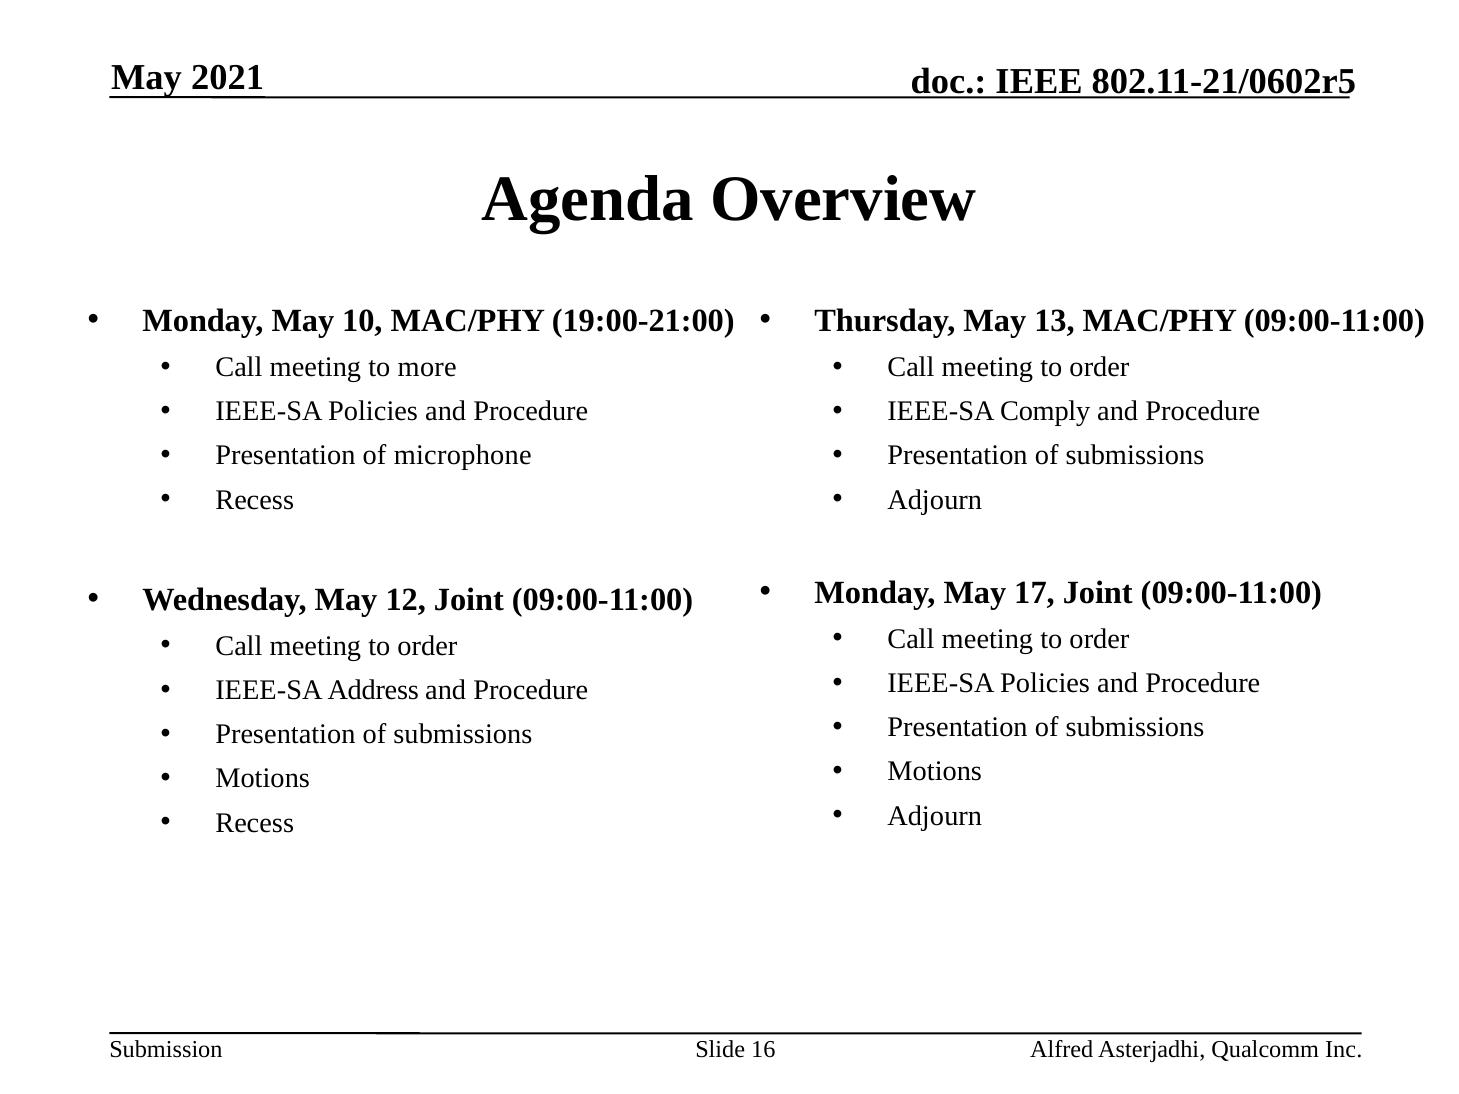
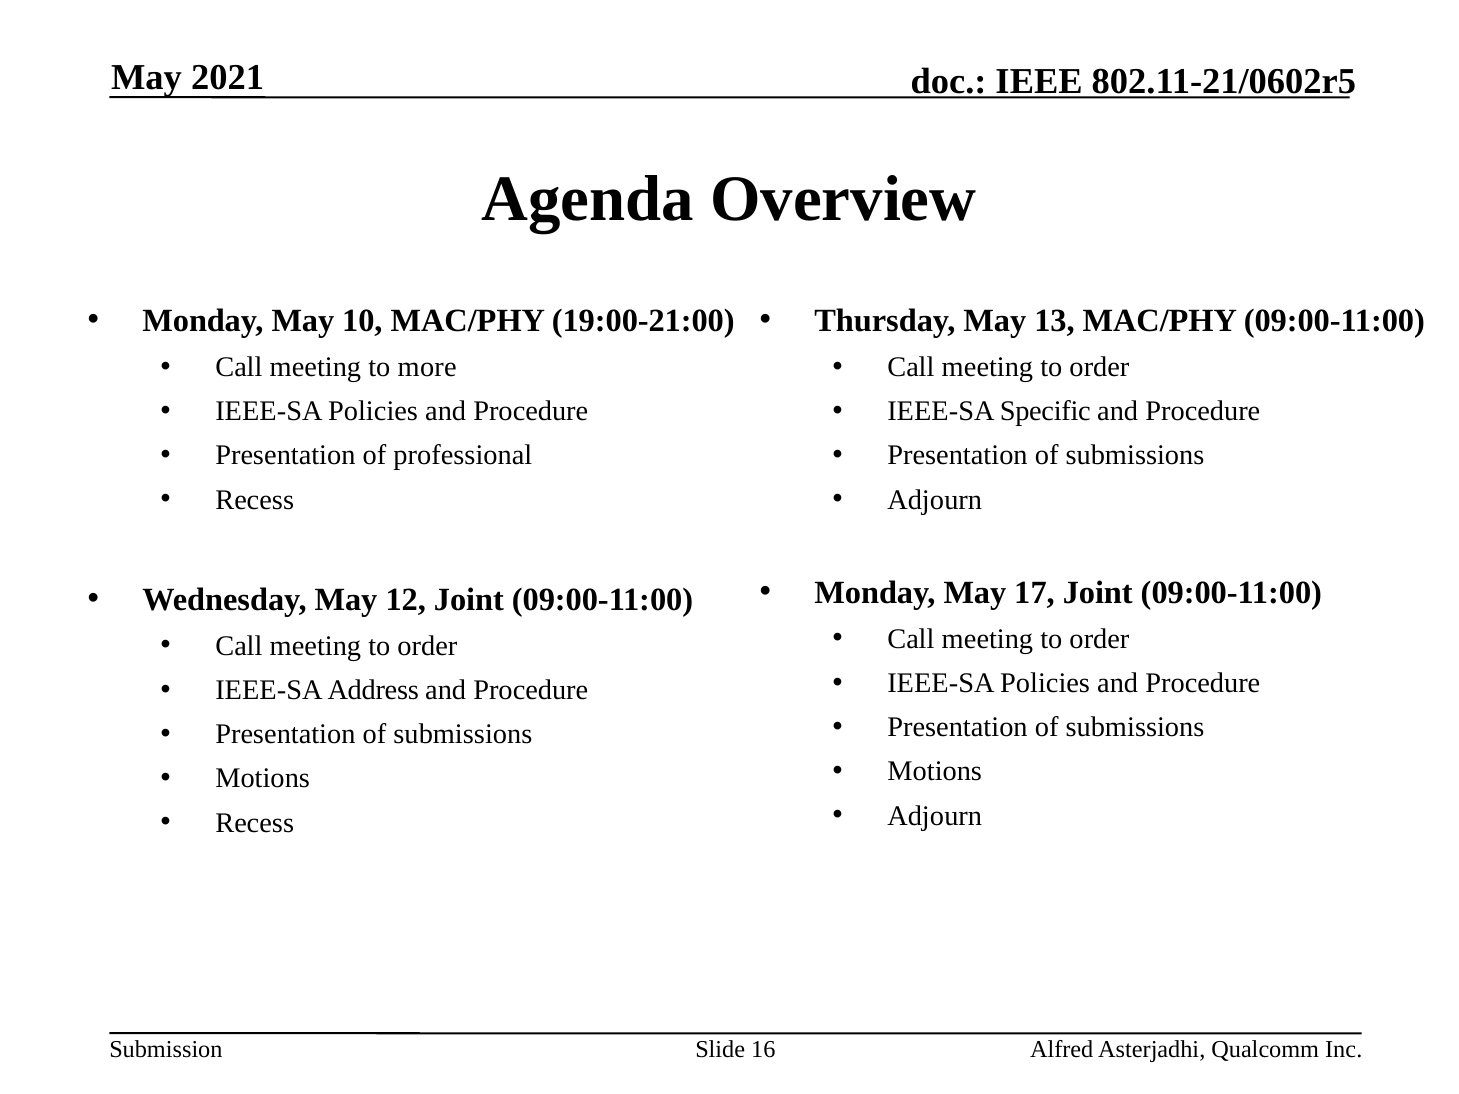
Comply: Comply -> Specific (1045, 412)
microphone: microphone -> professional (463, 456)
